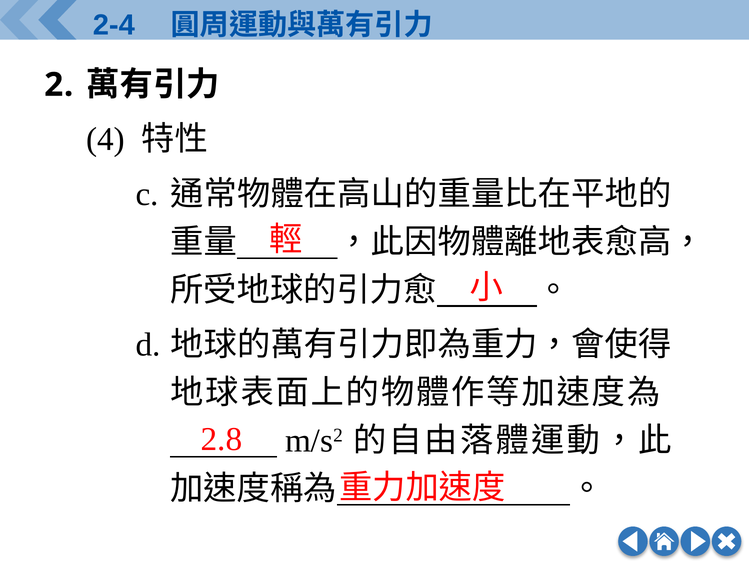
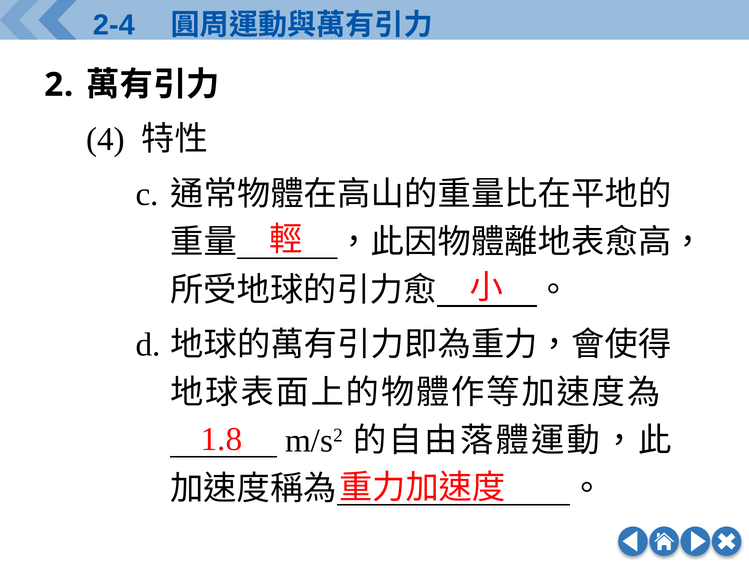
2.8: 2.8 -> 1.8 (222, 439)
